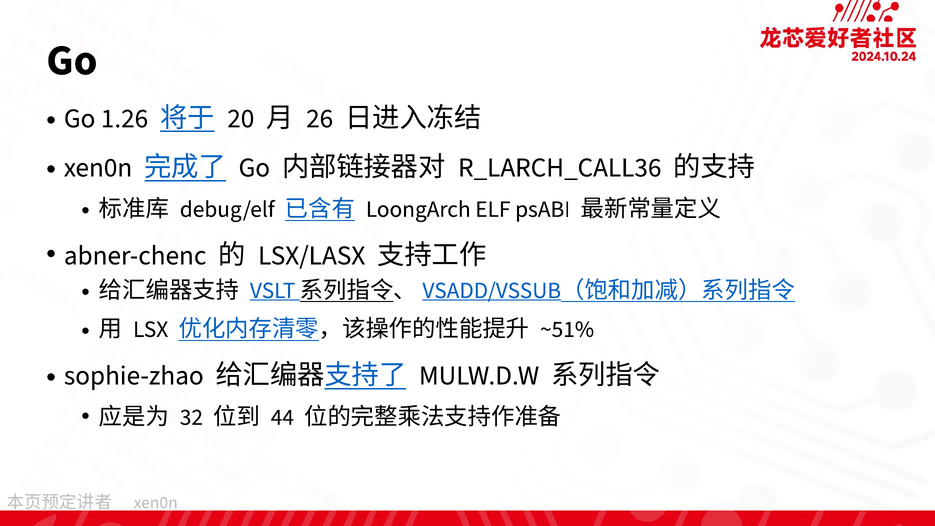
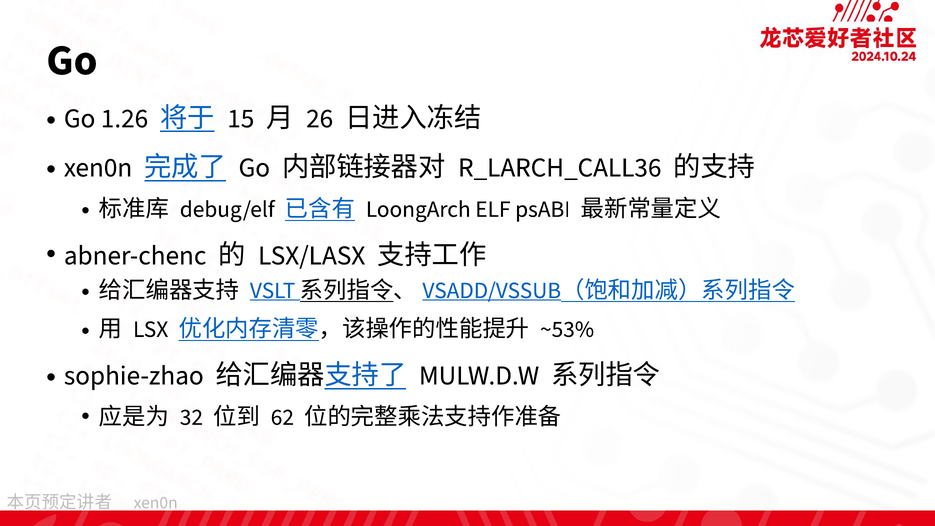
20: 20 -> 15 (241, 118)
~51%: ~51% -> ~53% (567, 329)
44: 44 -> 62 (282, 417)
